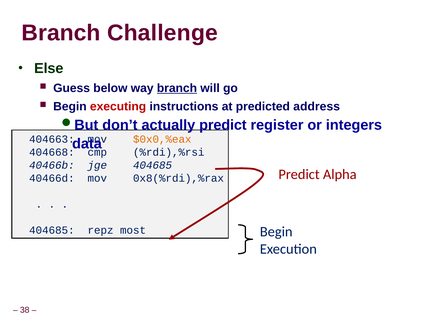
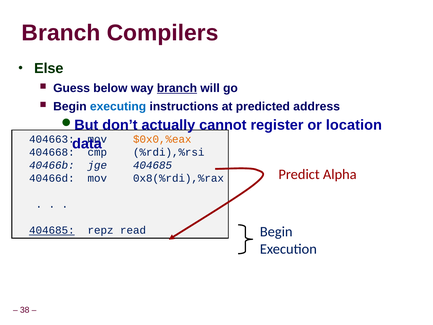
Challenge: Challenge -> Compilers (163, 33)
executing colour: red -> blue (118, 106)
actually predict: predict -> cannot (223, 125)
integers: integers -> location (354, 125)
404685 underline: none -> present (52, 230)
most: most -> read (133, 230)
